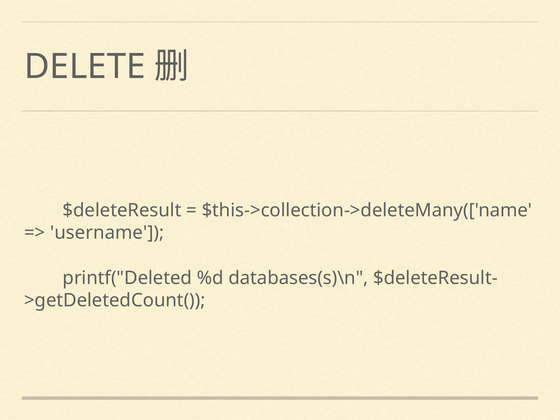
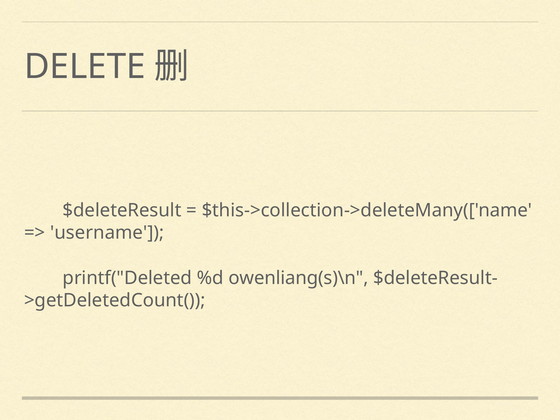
databases(s)\n: databases(s)\n -> owenliang(s)\n (298, 278)
